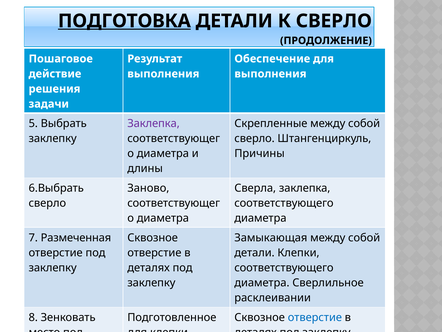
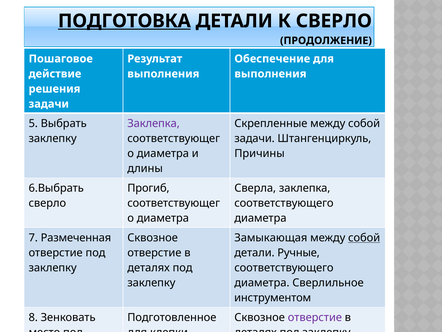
сверло: сверло -> задачи (255, 138)
Заново: Заново -> Прогиб (148, 188)
собой underline: none -> present (364, 237)
детали Клепки: Клепки -> Ручные (299, 252)
расклеивании: расклеивании -> инструментом (273, 298)
отверстие colour: blue -> purple (315, 317)
